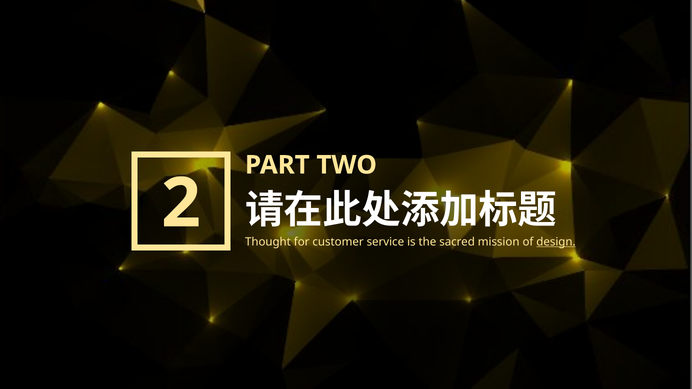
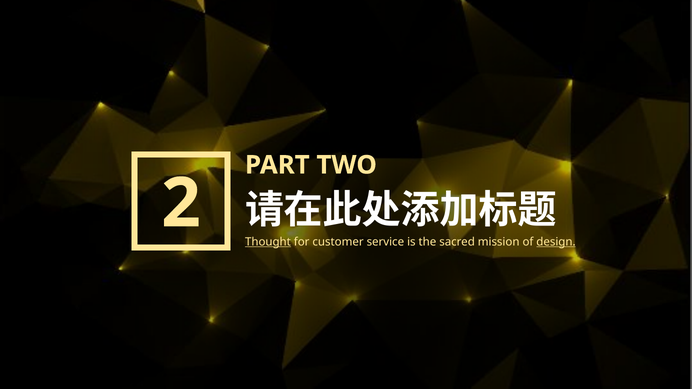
Thought underline: none -> present (268, 242)
